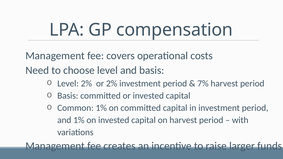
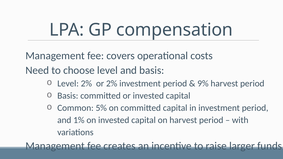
7%: 7% -> 9% (203, 84)
Common 1%: 1% -> 5% (101, 108)
